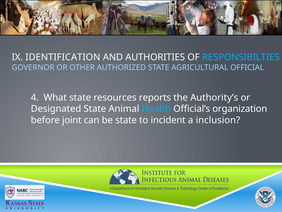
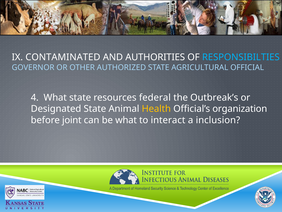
IDENTIFICATION: IDENTIFICATION -> CONTAMINATED (63, 57)
reports: reports -> federal (155, 97)
Authority’s: Authority’s -> Outbreak’s (214, 97)
Health colour: light blue -> yellow (156, 109)
be state: state -> what (126, 120)
incident: incident -> interact (168, 120)
